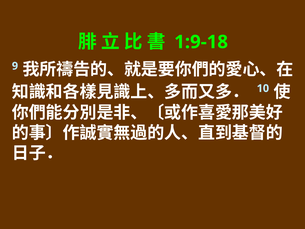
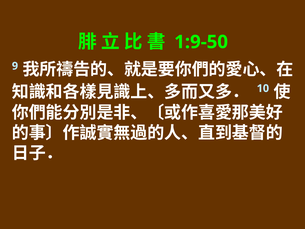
1:9-18: 1:9-18 -> 1:9-50 (201, 42)
